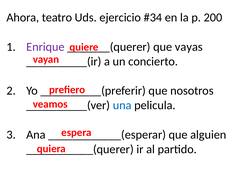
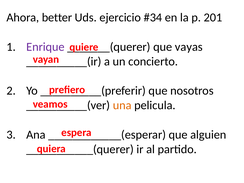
teatro: teatro -> better (57, 18)
200: 200 -> 201 (213, 18)
una colour: blue -> orange (122, 105)
